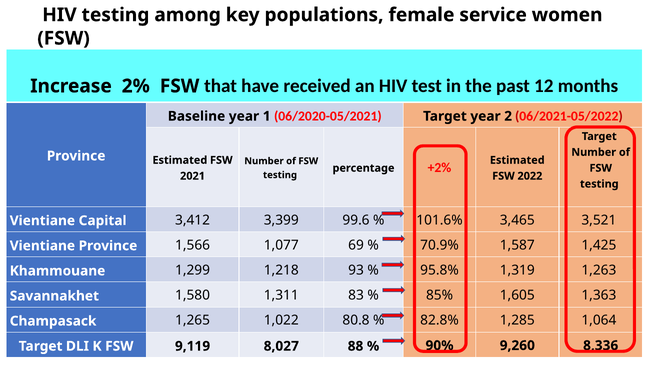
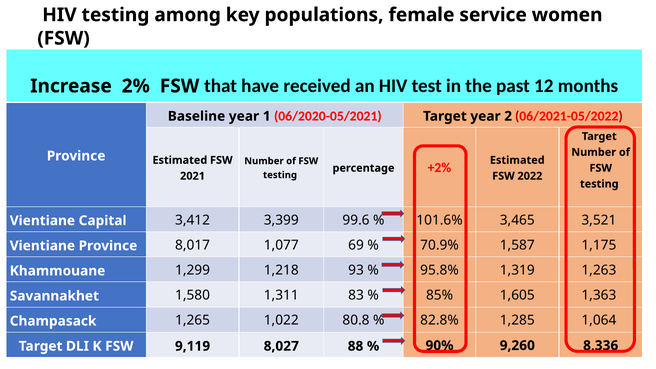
1,566: 1,566 -> 8,017 (193, 245)
1,425: 1,425 -> 1,175 (599, 245)
